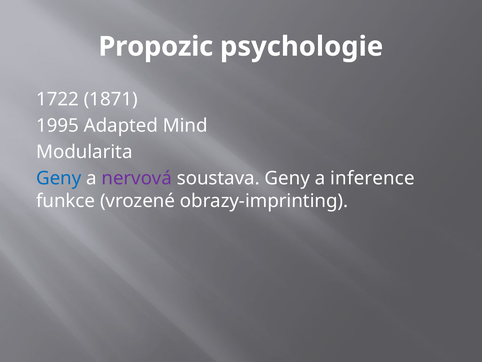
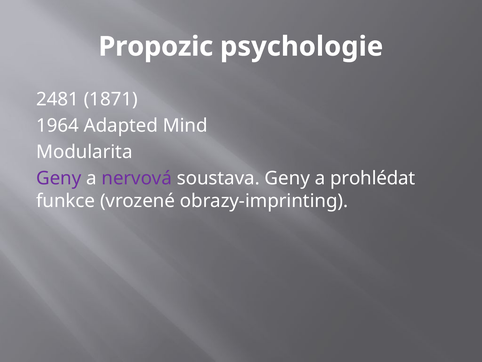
1722: 1722 -> 2481 (57, 99)
1995: 1995 -> 1964 (57, 126)
Geny colour: blue -> purple (59, 178)
inference: inference -> prohlédat (373, 178)
